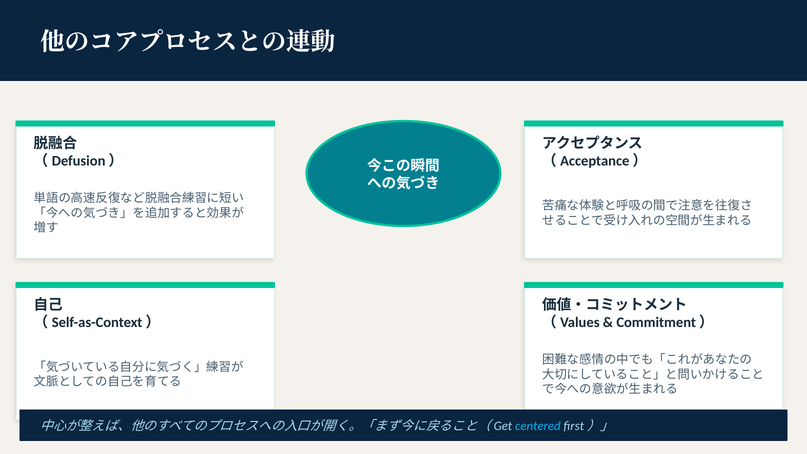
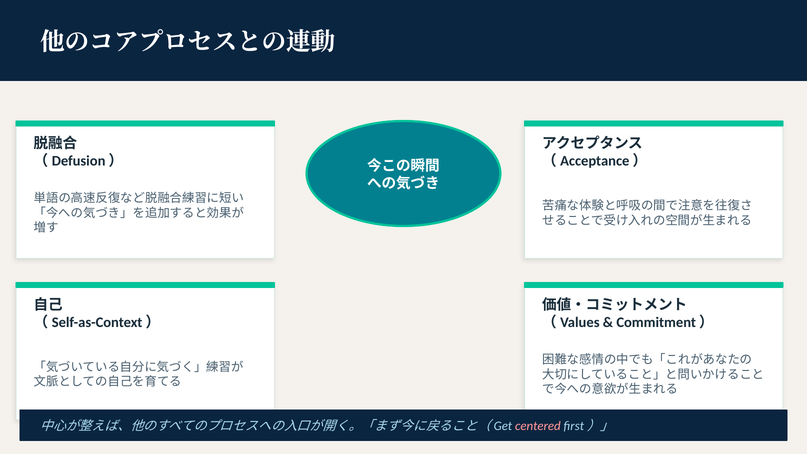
centered colour: light blue -> pink (538, 426)
